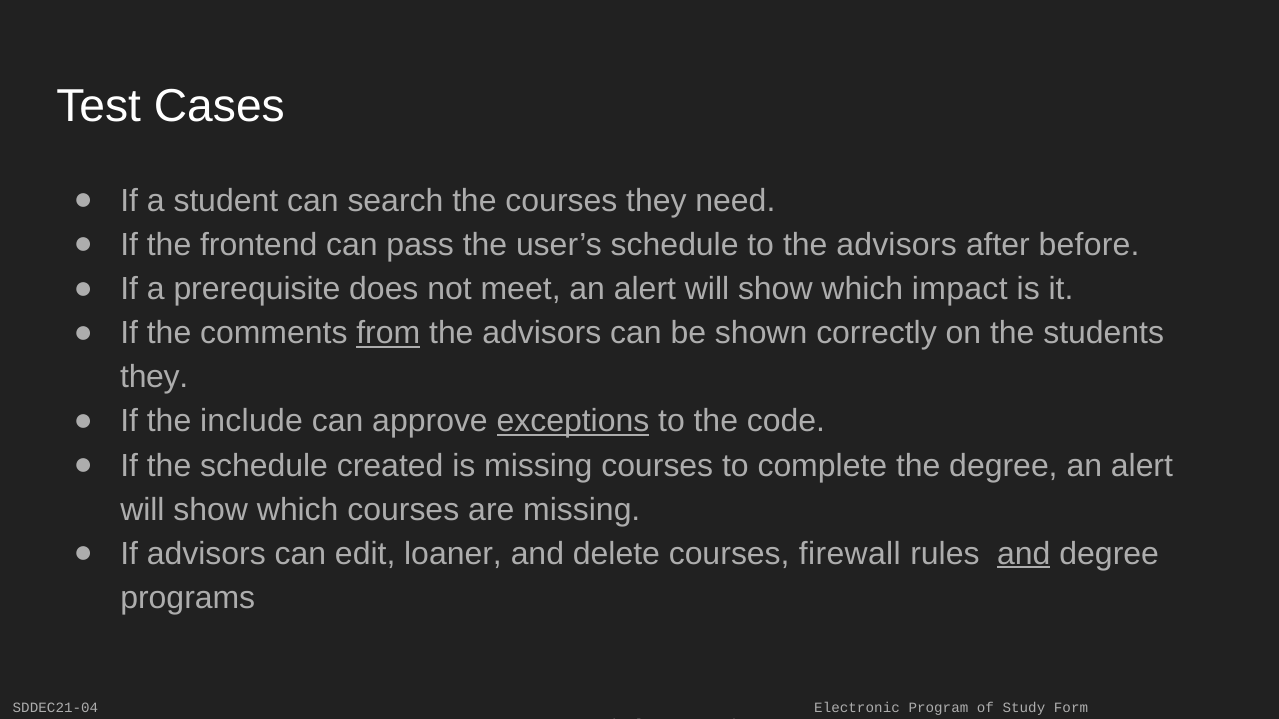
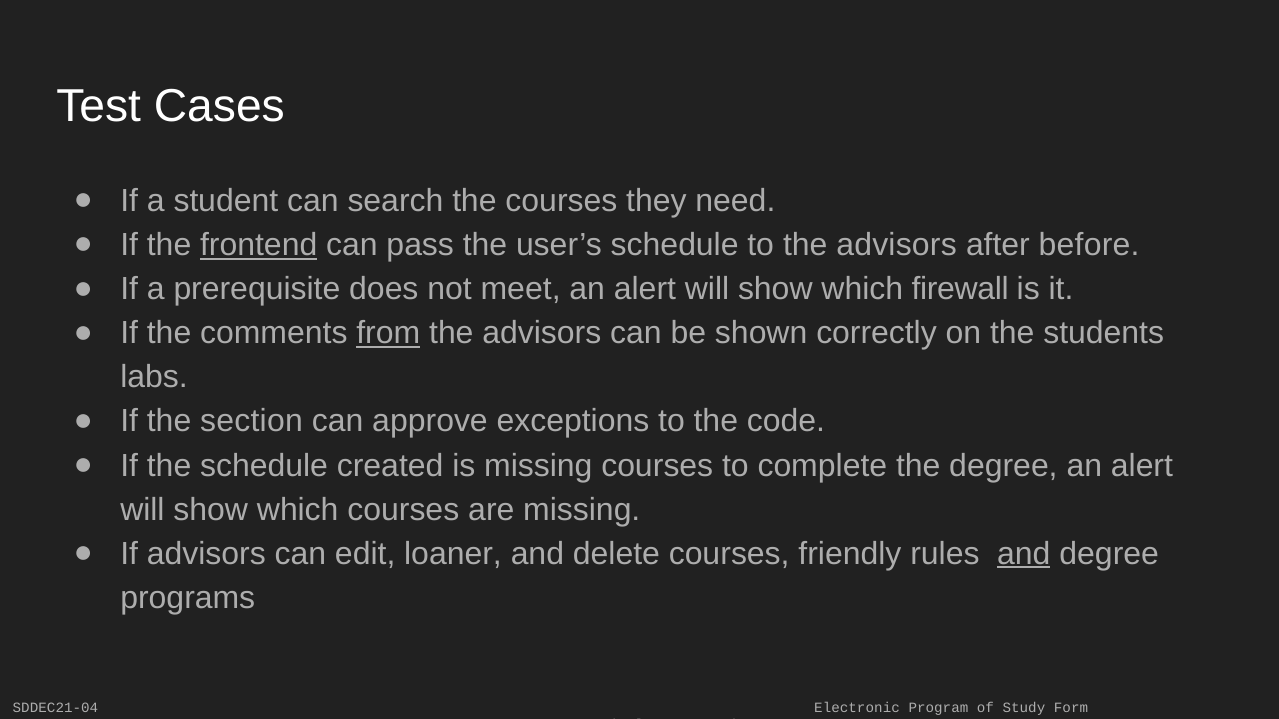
frontend underline: none -> present (259, 245)
impact: impact -> firewall (960, 289)
they: they -> labs (154, 378)
include: include -> section (251, 422)
exceptions underline: present -> none (573, 422)
firewall: firewall -> friendly (850, 554)
